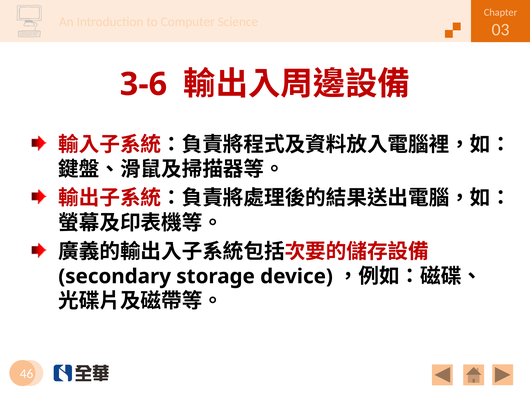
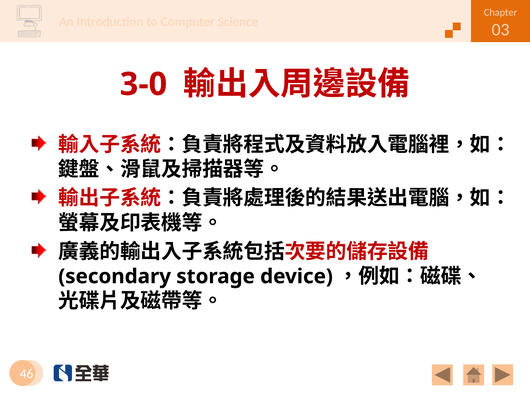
3-6: 3-6 -> 3-0 (143, 84)
